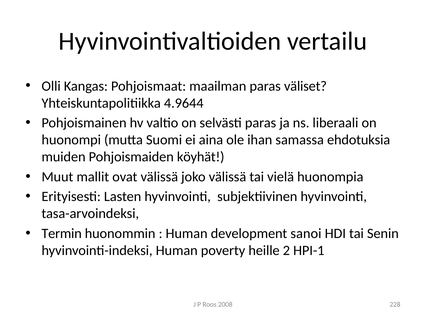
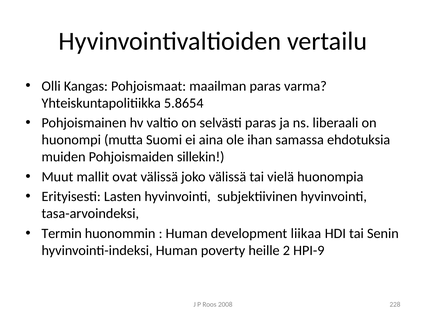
väliset: väliset -> varma (305, 86)
4.9644: 4.9644 -> 5.8654 (184, 103)
köyhät: köyhät -> sillekin (201, 157)
sanoi: sanoi -> liikaa (306, 234)
HPI-1: HPI-1 -> HPI-9 (309, 251)
